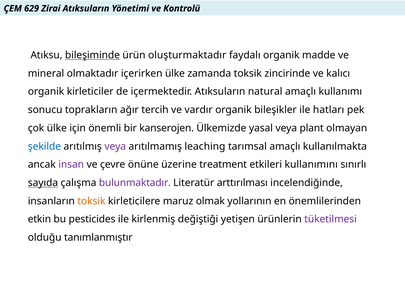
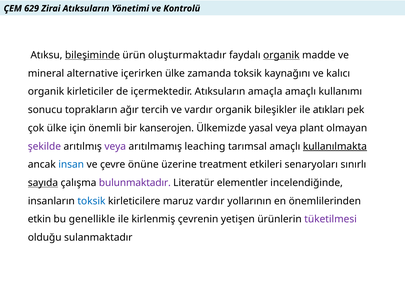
organik underline: none -> present (281, 55)
olmaktadır: olmaktadır -> alternative (93, 73)
zincirinde: zincirinde -> kaynağını (287, 73)
natural: natural -> amaçla (265, 92)
hatları: hatları -> atıkları (329, 110)
şekilde colour: blue -> purple (44, 146)
kullanılmakta underline: none -> present (335, 146)
insan colour: purple -> blue (71, 164)
kullanımını: kullanımını -> senaryoları (311, 164)
arttırılması: arttırılması -> elementler (242, 183)
toksik colour: orange -> blue (91, 201)
maruz olmak: olmak -> vardır (210, 201)
pesticides: pesticides -> genellikle (92, 219)
değiştiği: değiştiği -> çevrenin (198, 219)
tanımlanmıştır: tanımlanmıştır -> sulanmaktadır (98, 237)
